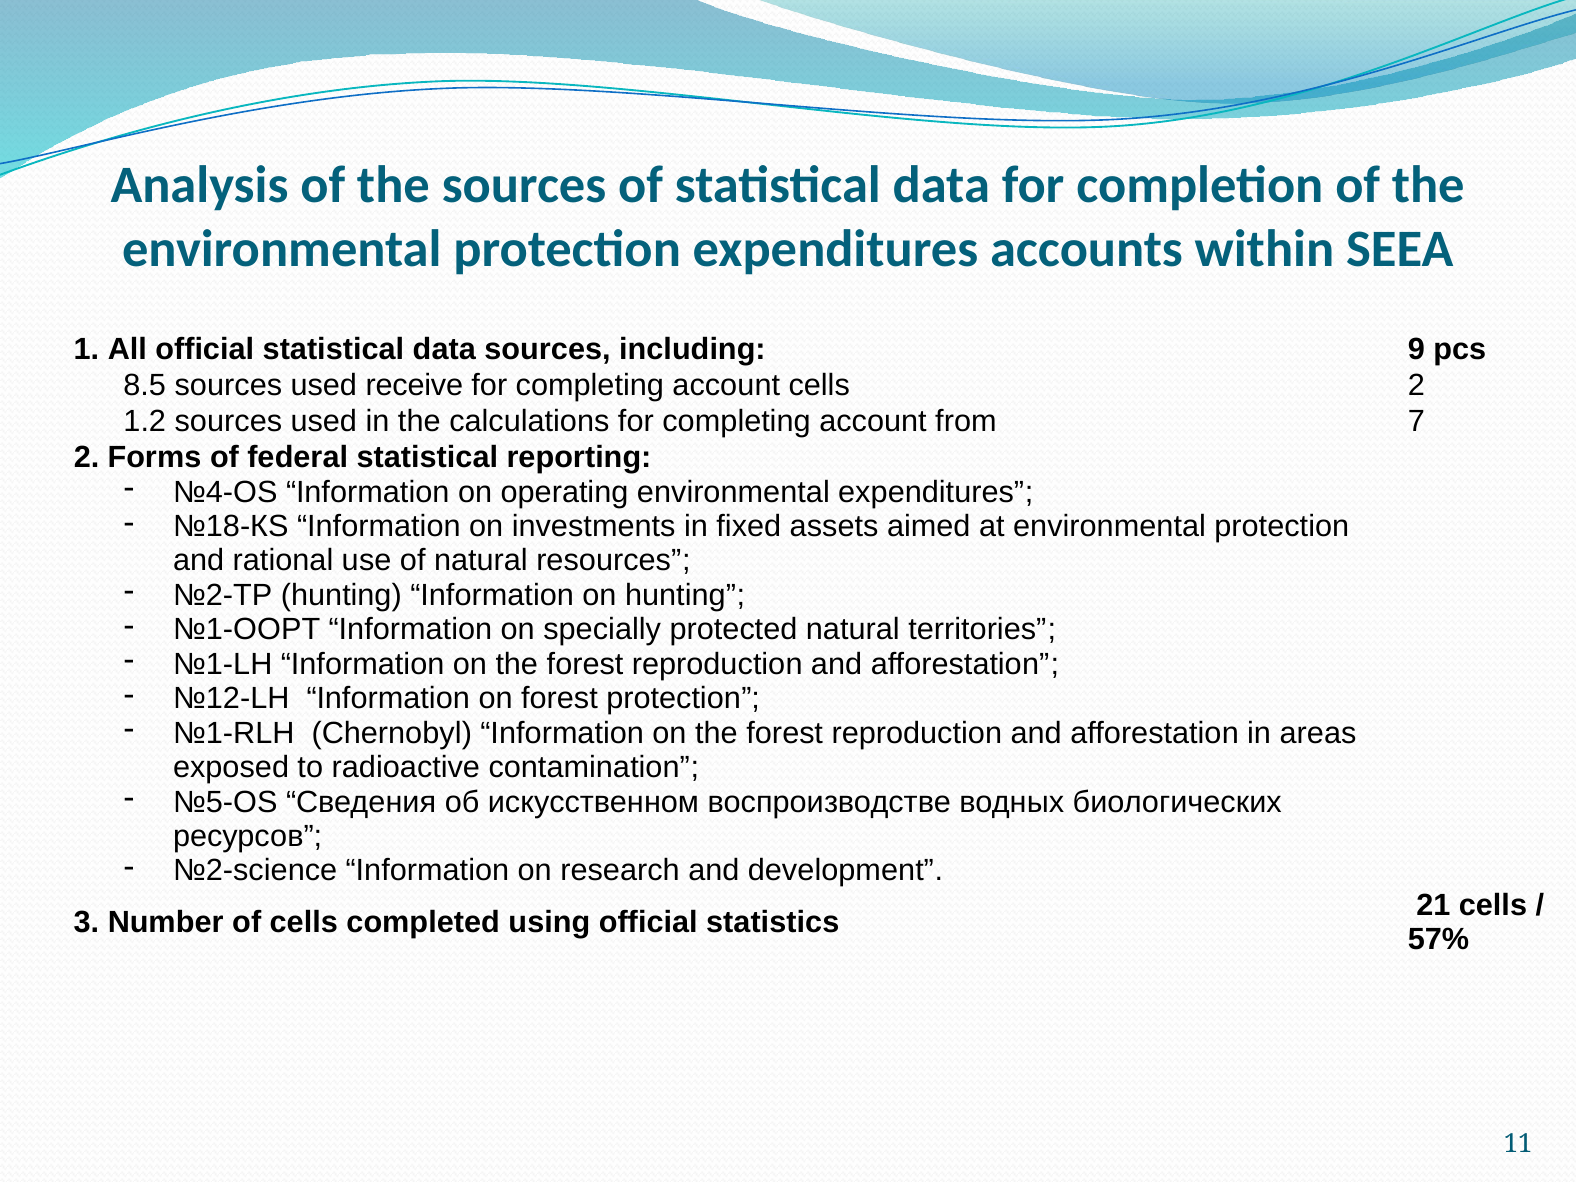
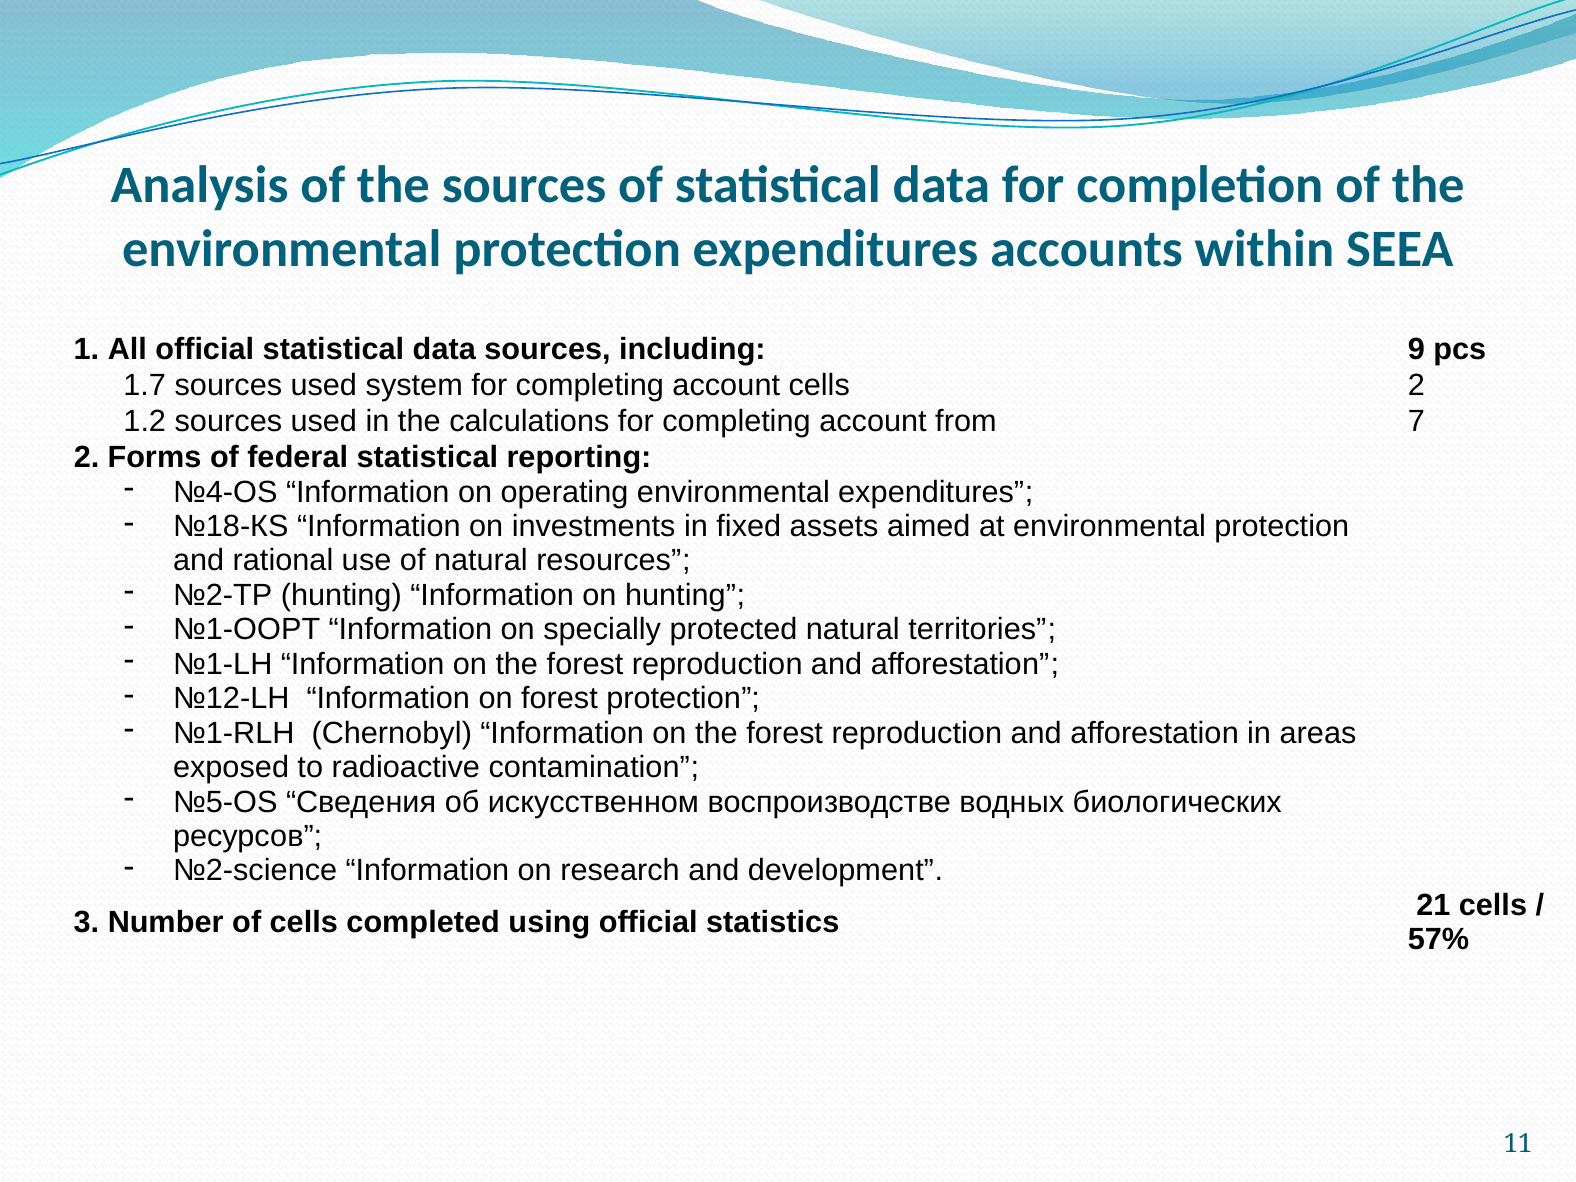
8.5: 8.5 -> 1.7 (145, 385)
receive: receive -> system (414, 385)
